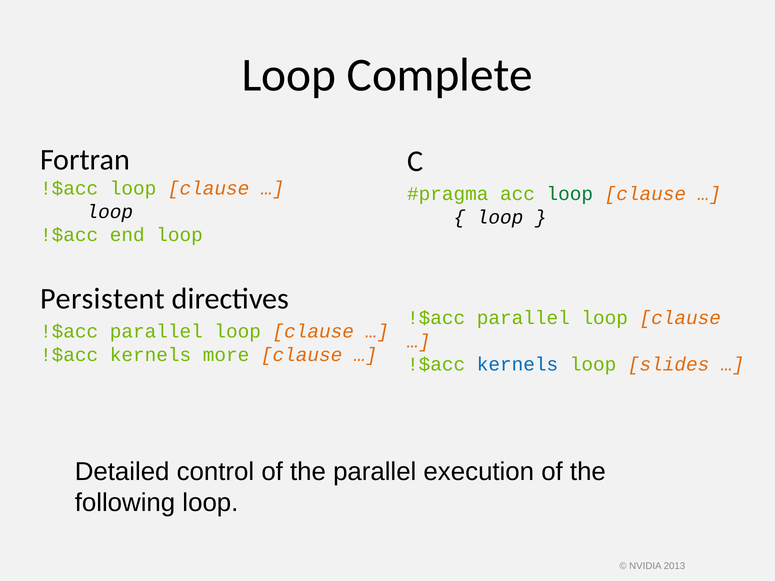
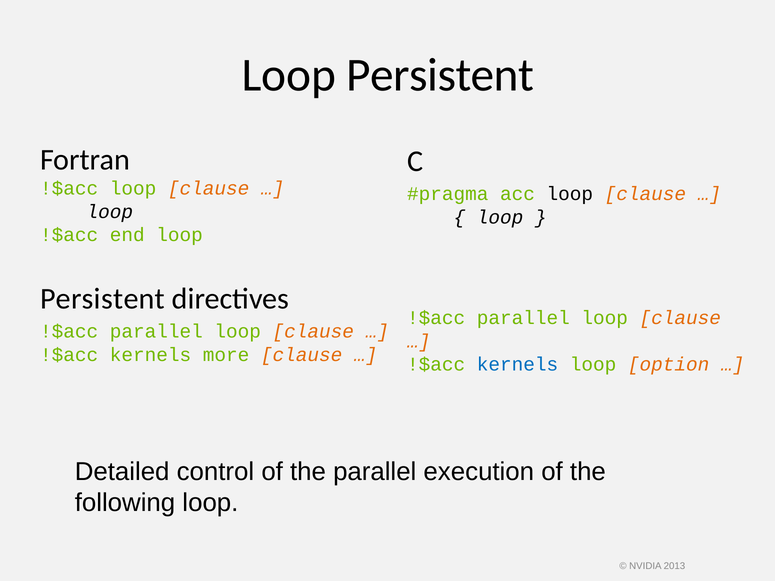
Complete: Complete -> Persistent (440, 75)
loop colour: green -> black (570, 194)
slides: slides -> option (669, 365)
